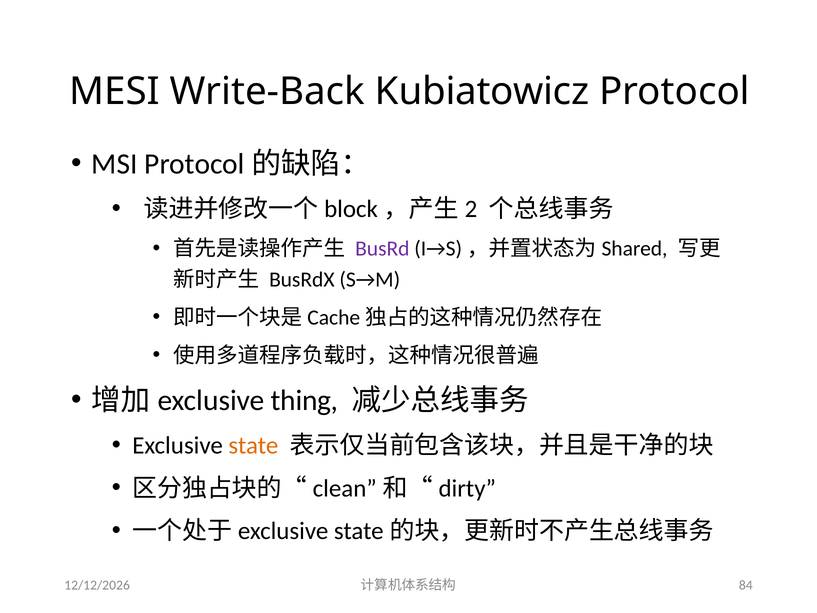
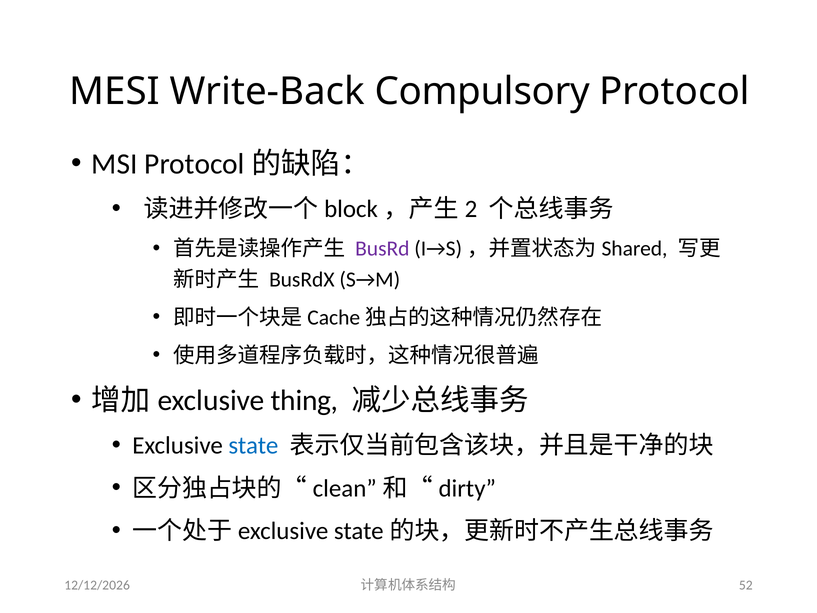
Kubiatowicz: Kubiatowicz -> Compulsory (482, 91)
state colour: orange -> blue (253, 445)
84: 84 -> 52 (746, 585)
